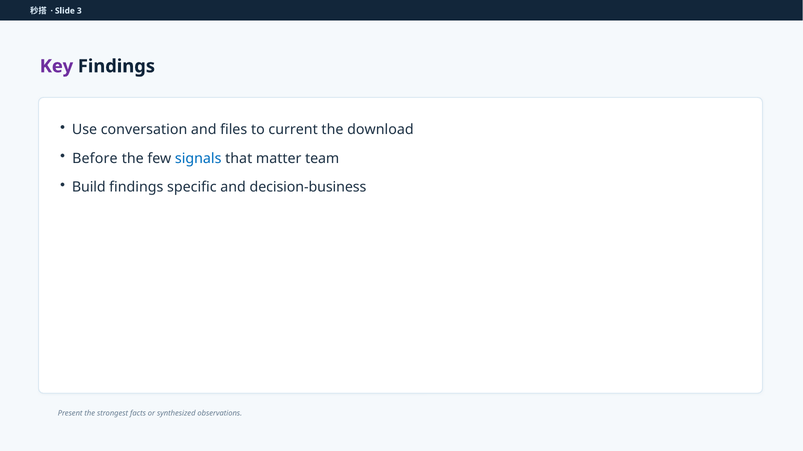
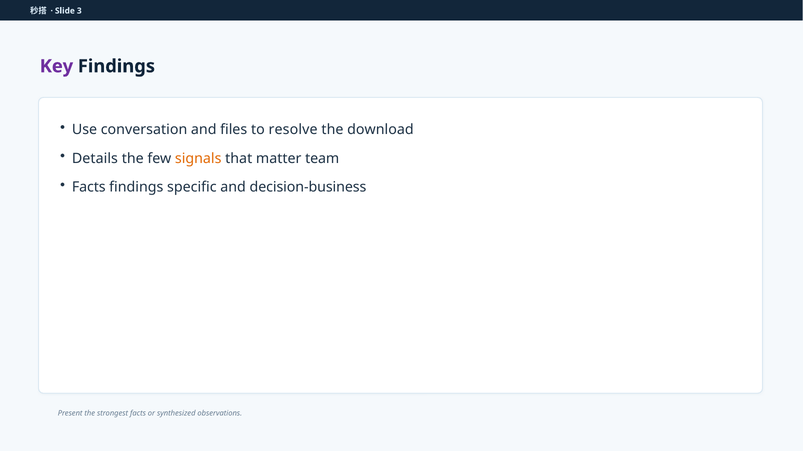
current: current -> resolve (293, 130)
Before: Before -> Details (95, 159)
signals colour: blue -> orange (198, 159)
Build: Build -> Facts (89, 188)
